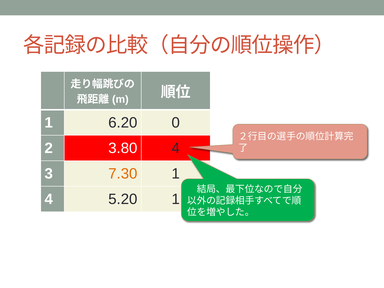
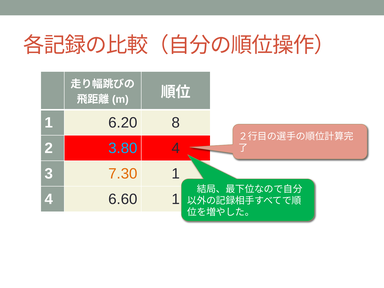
0: 0 -> 8 (176, 123)
3.80 colour: white -> light blue (123, 148)
5.20: 5.20 -> 6.60 (123, 199)
